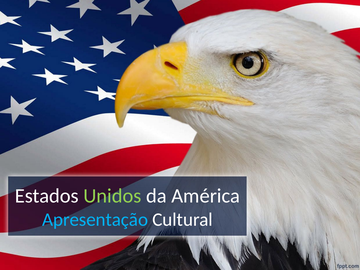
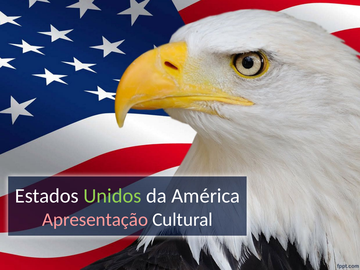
Apresentação colour: light blue -> pink (95, 219)
